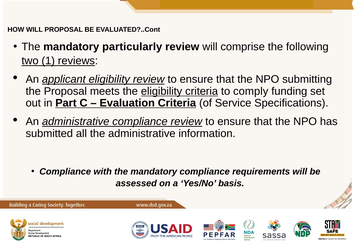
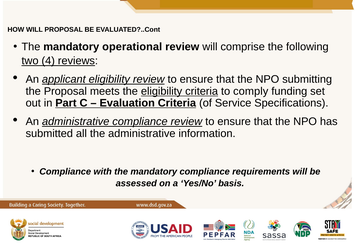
particularly: particularly -> operational (132, 47)
1: 1 -> 4 (48, 61)
